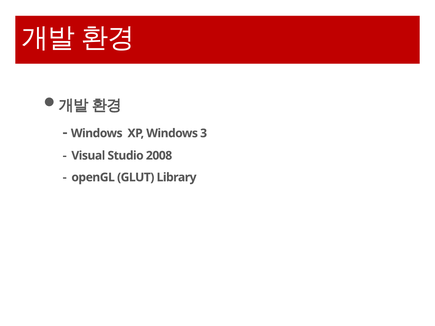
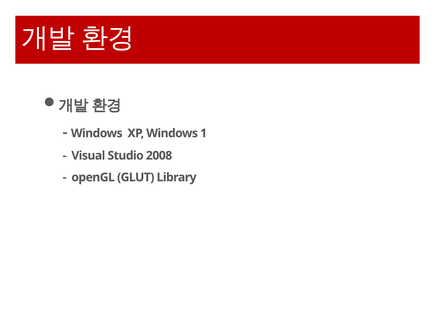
3: 3 -> 1 (204, 133)
